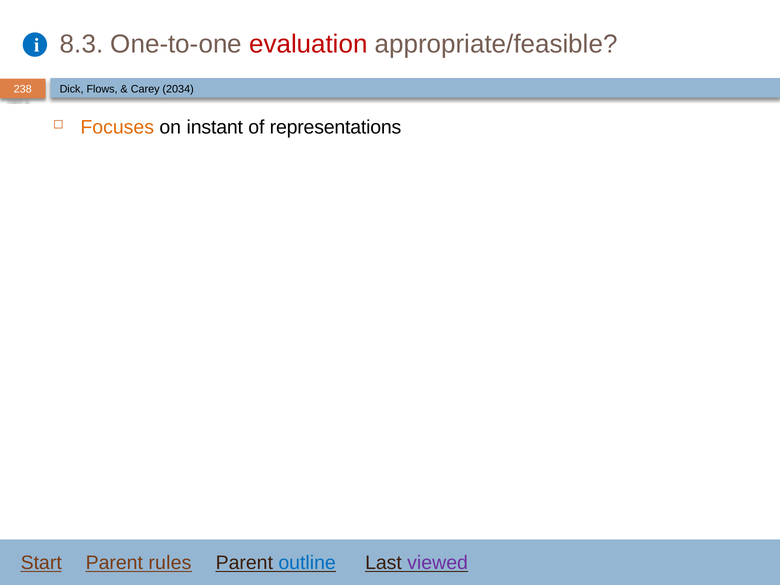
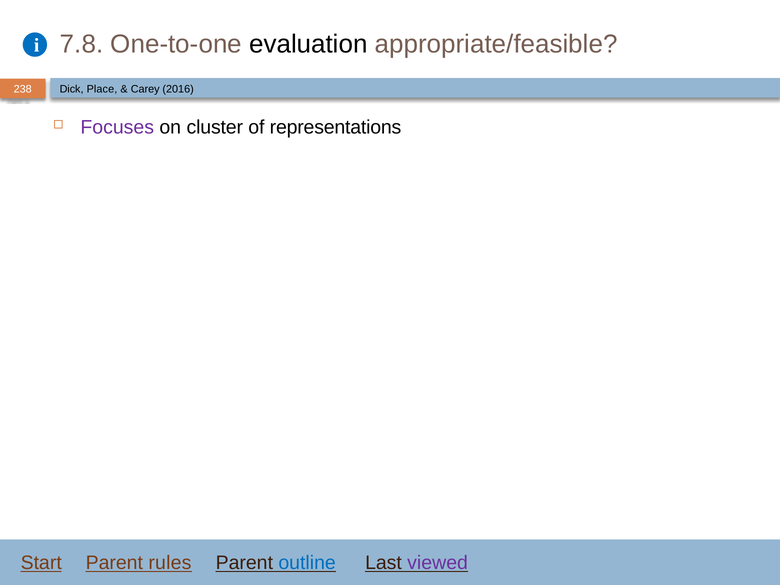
8.3: 8.3 -> 7.8 (82, 44)
evaluation colour: red -> black (308, 44)
Flows: Flows -> Place (102, 89)
2034: 2034 -> 2016 (178, 89)
Focuses colour: orange -> purple (117, 127)
instant: instant -> cluster (215, 127)
